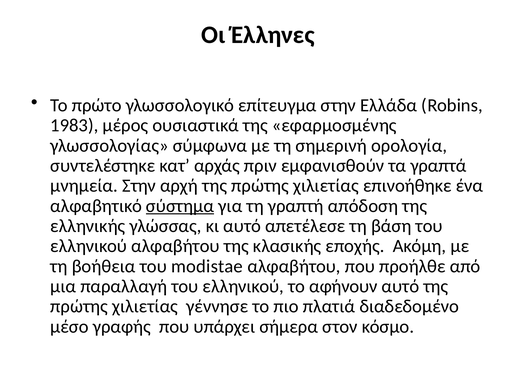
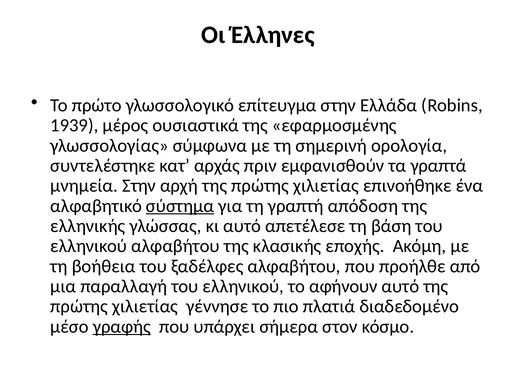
1983: 1983 -> 1939 (74, 125)
modistae: modistae -> ξαδέλφες (207, 266)
γραφής underline: none -> present (122, 327)
